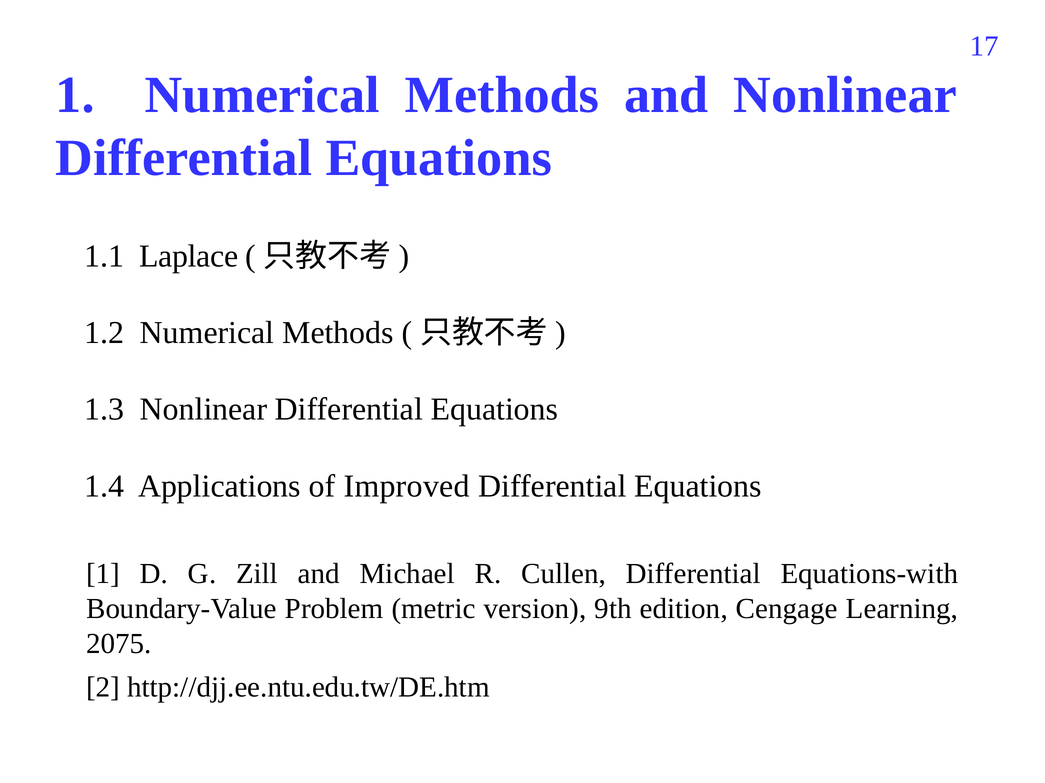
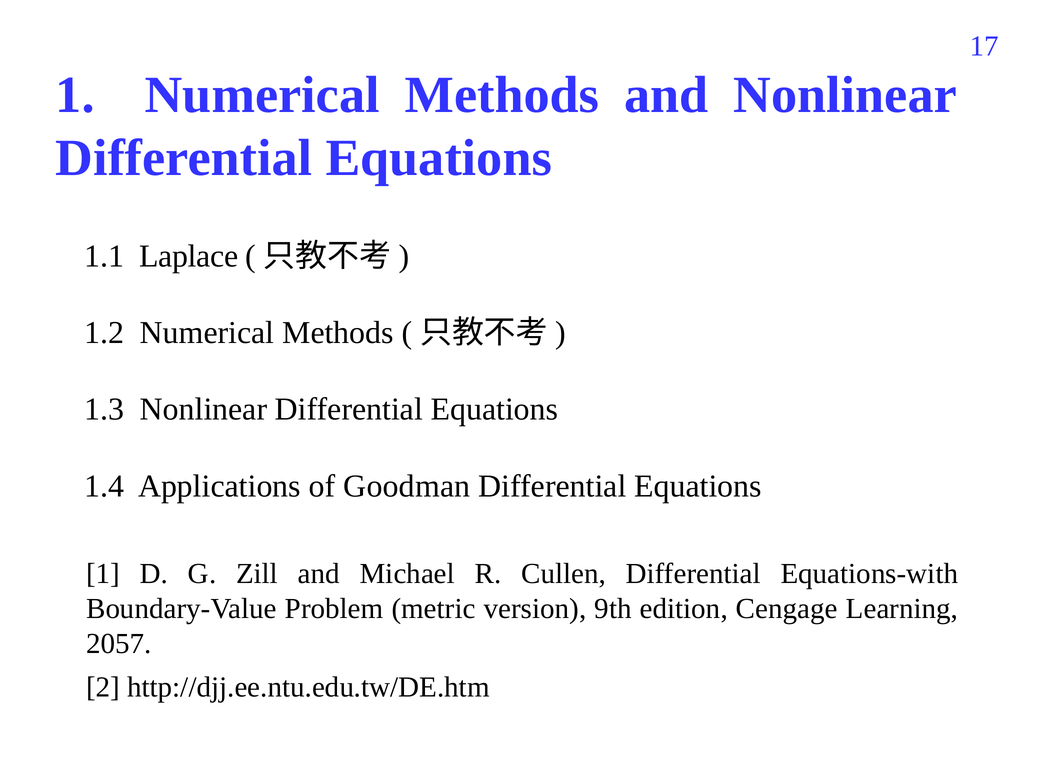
Improved: Improved -> Goodman (407, 486)
2075: 2075 -> 2057 (119, 644)
